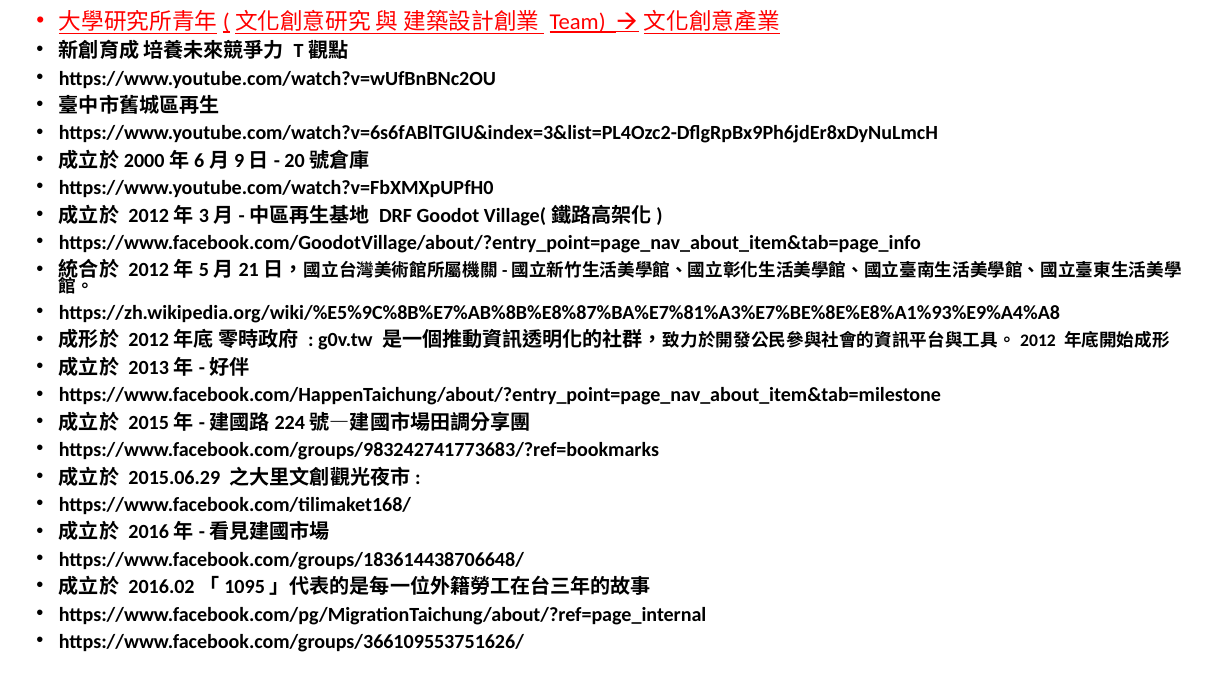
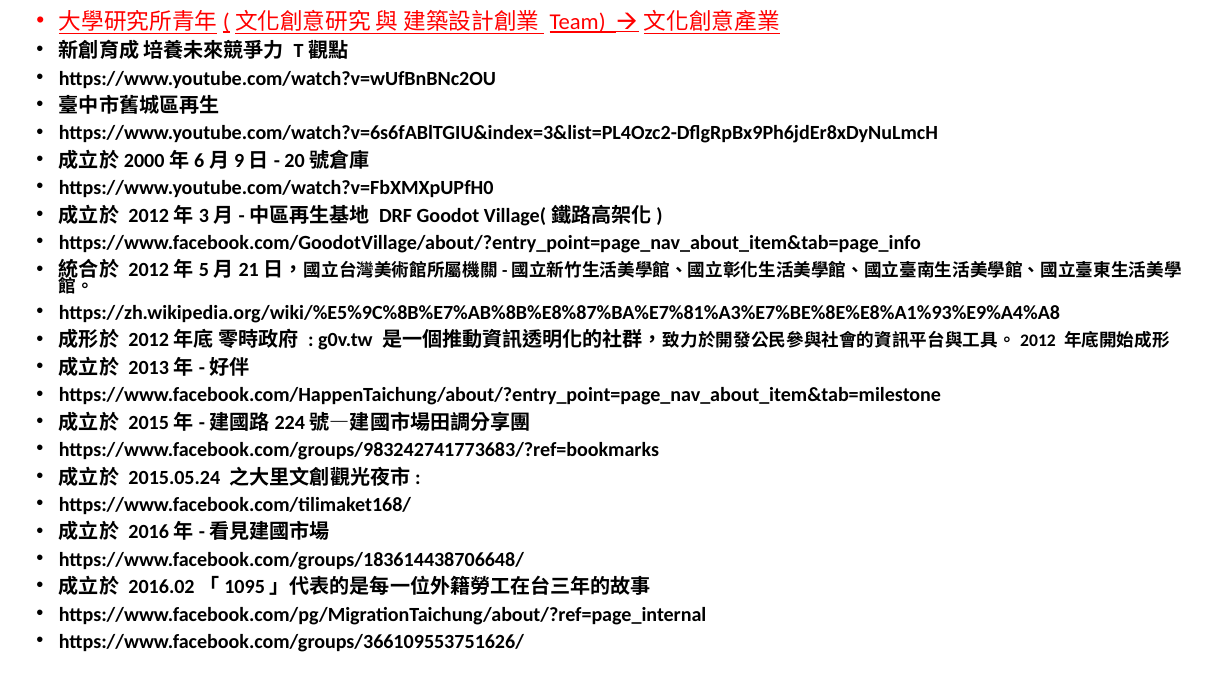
2015.06.29: 2015.06.29 -> 2015.05.24 (174, 477)
